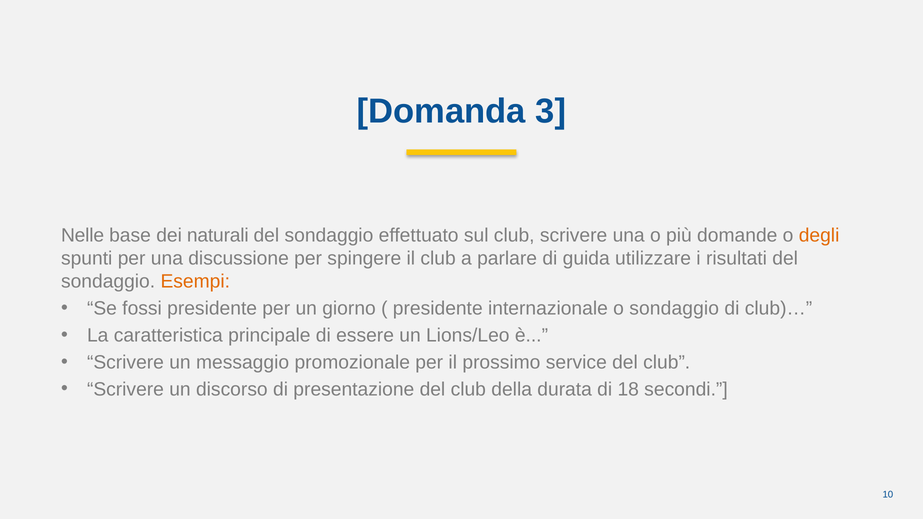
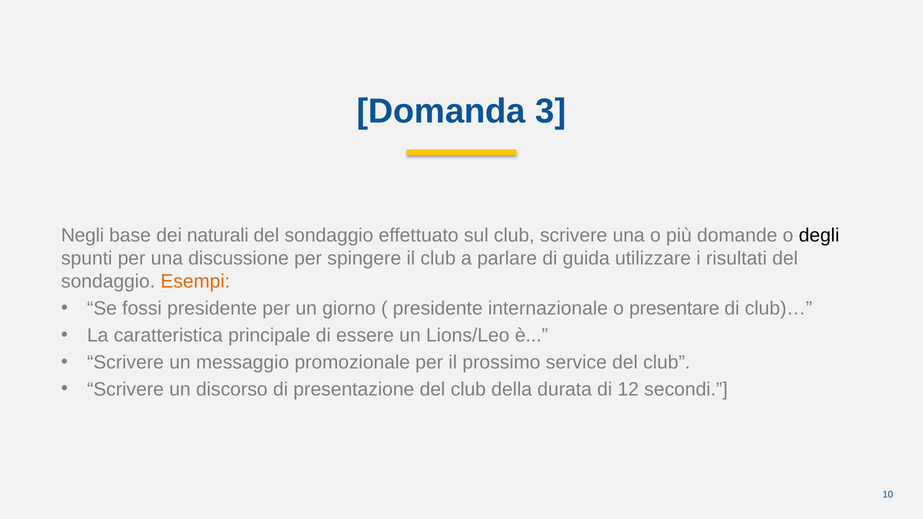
Nelle: Nelle -> Negli (83, 235)
degli colour: orange -> black (819, 235)
o sondaggio: sondaggio -> presentare (674, 309)
18: 18 -> 12 (628, 389)
